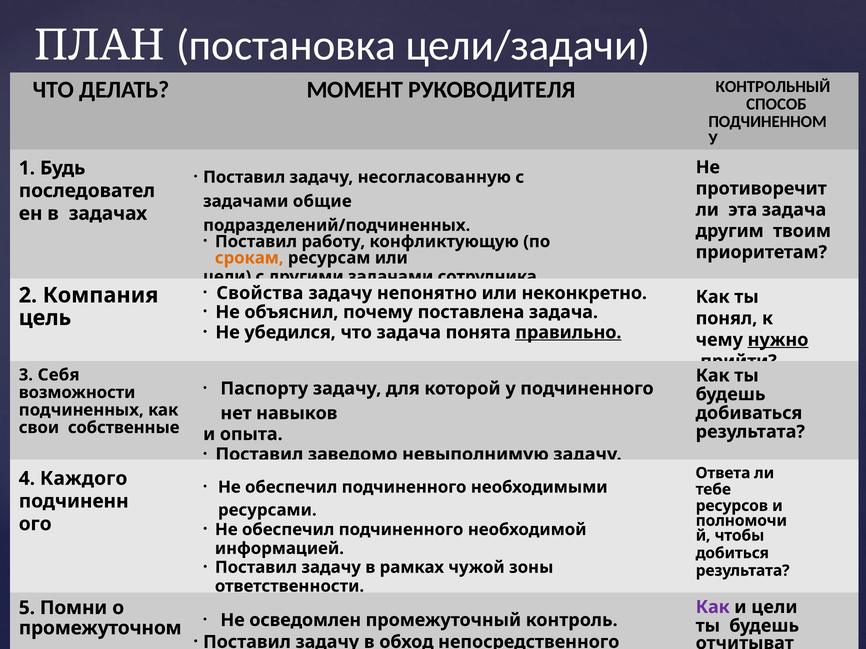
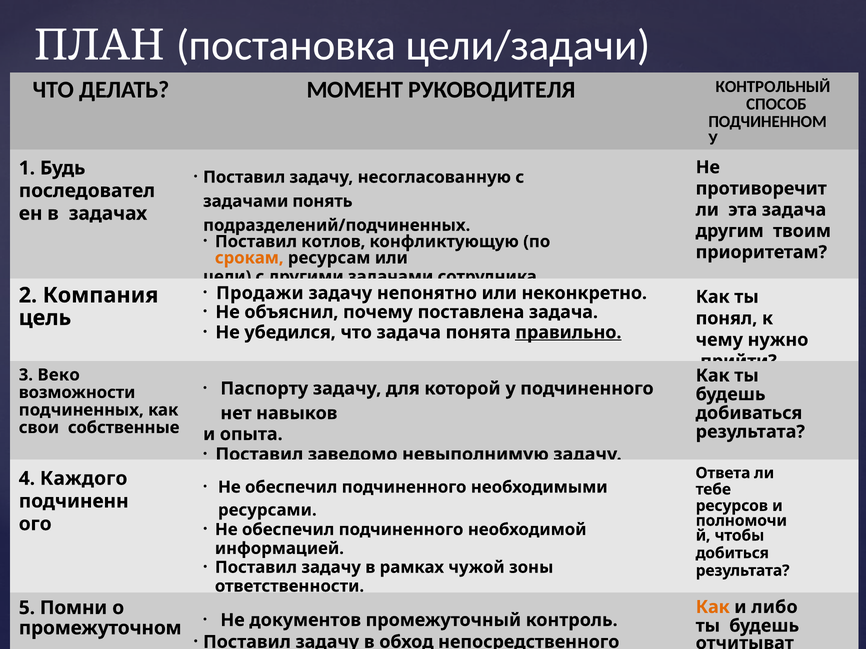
общие: общие -> понять (322, 201)
работу: работу -> котлов (333, 242)
Свойства: Свойства -> Продажи (260, 293)
нужно underline: present -> none (778, 340)
Себя: Себя -> Веко (59, 375)
Как colour: purple -> orange (713, 608)
и цели: цели -> либо (774, 608)
осведомлен: осведомлен -> документов (305, 621)
